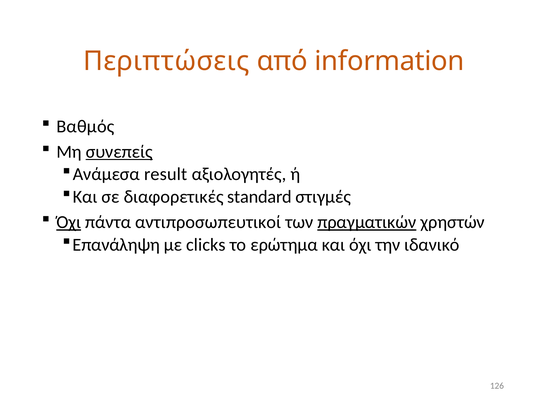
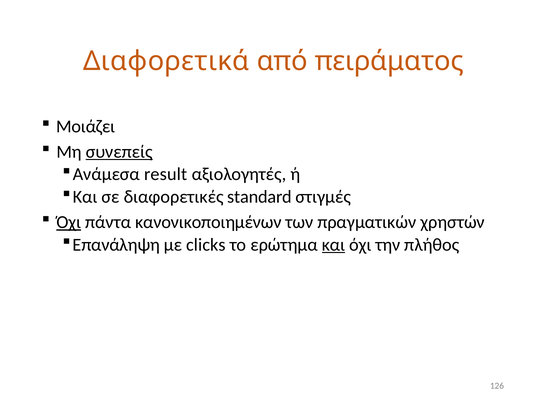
Περιπτώσεις: Περιπτώσεις -> Διαφορετικά (166, 61)
information: information -> πειράματος (389, 61)
Βαθμός: Βαθμός -> Μοιάζει (86, 126)
αντιπροσωπευτικοί: αντιπροσωπευτικοί -> κανονικοποιημένων (208, 222)
πραγματικών underline: present -> none (367, 222)
και underline: none -> present (334, 245)
ιδανικό: ιδανικό -> πλήθος (432, 245)
